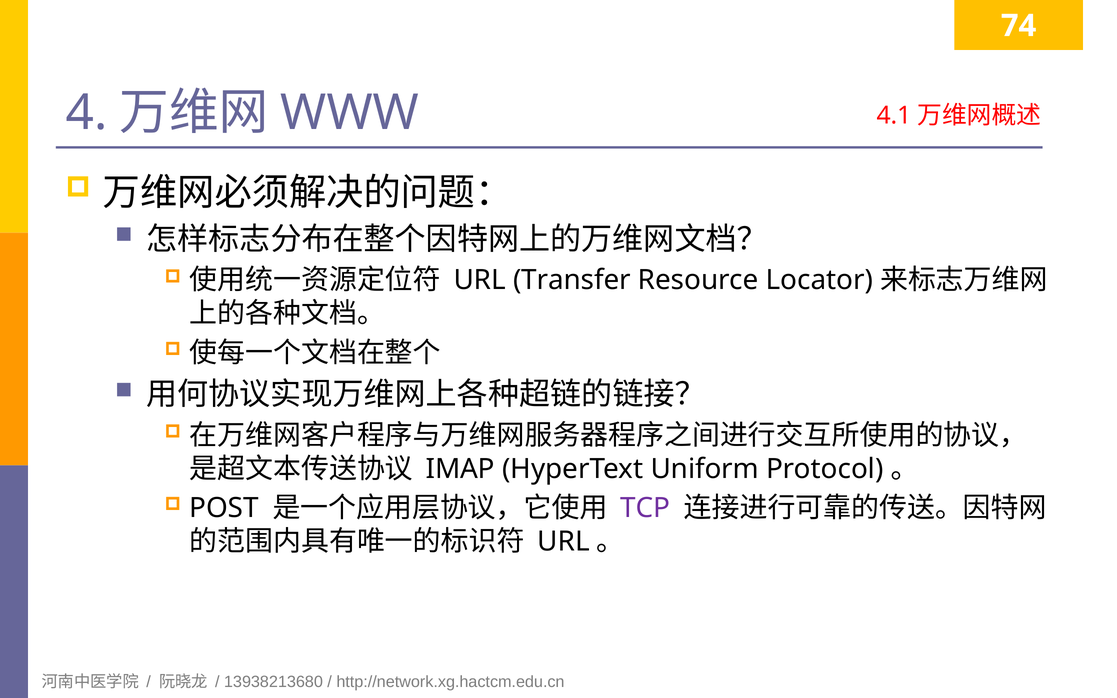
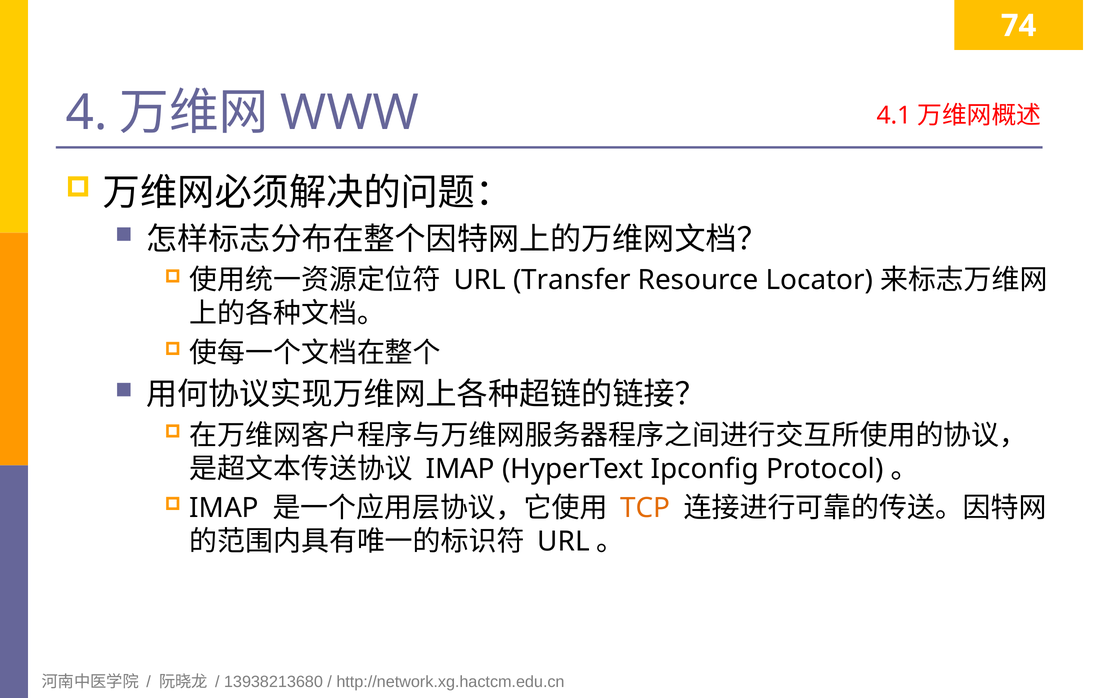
Uniform: Uniform -> Ipconfig (705, 469)
POST: POST -> IMAP (224, 508)
TCP colour: purple -> orange (645, 508)
